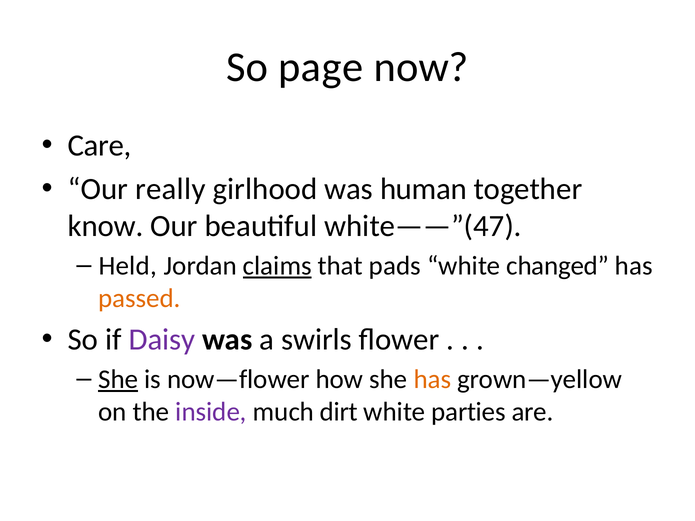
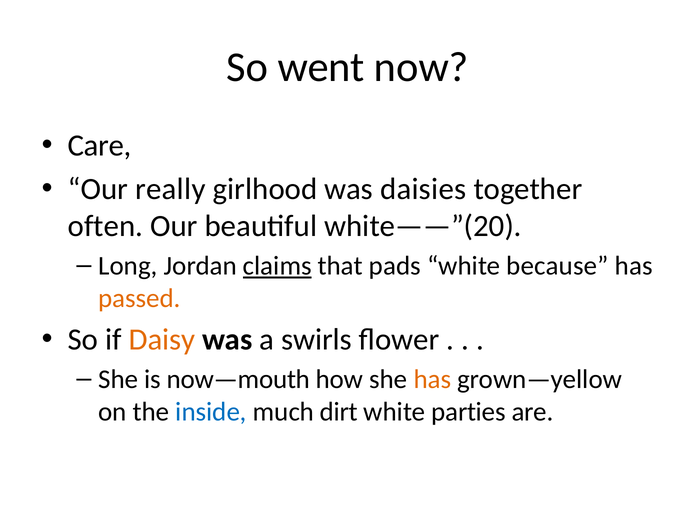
page: page -> went (321, 67)
human: human -> daisies (423, 189)
know: know -> often (105, 226)
white——”(47: white——”(47 -> white——”(20 (423, 226)
Held: Held -> Long (128, 266)
changed: changed -> because (558, 266)
Daisy colour: purple -> orange (162, 340)
She underline: present -> none (118, 380)
now—flower: now—flower -> now—mouth (238, 380)
inside colour: purple -> blue (211, 412)
